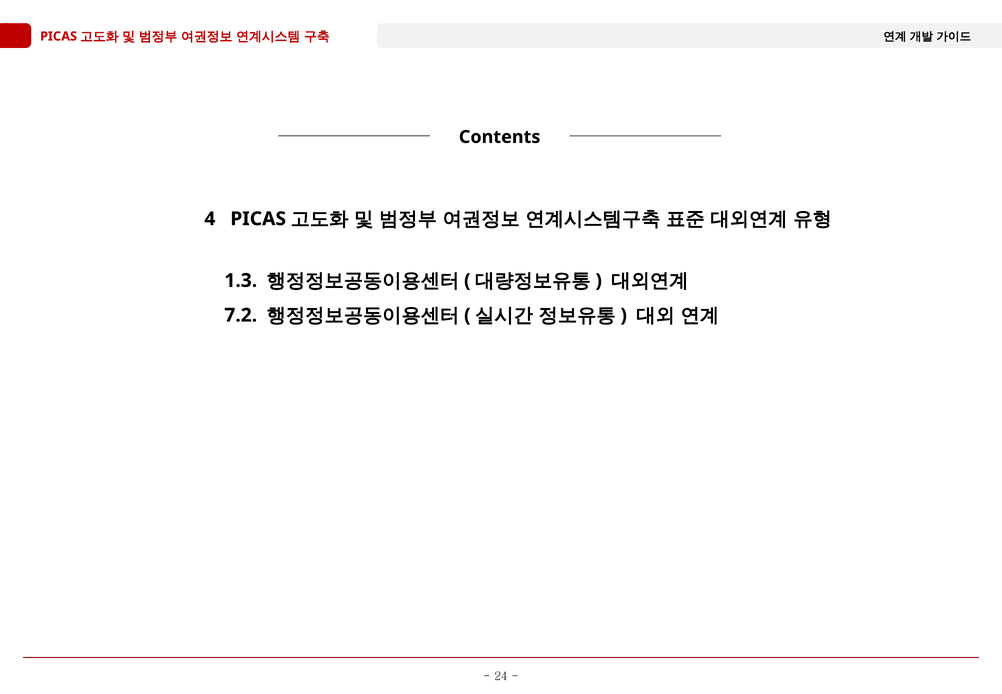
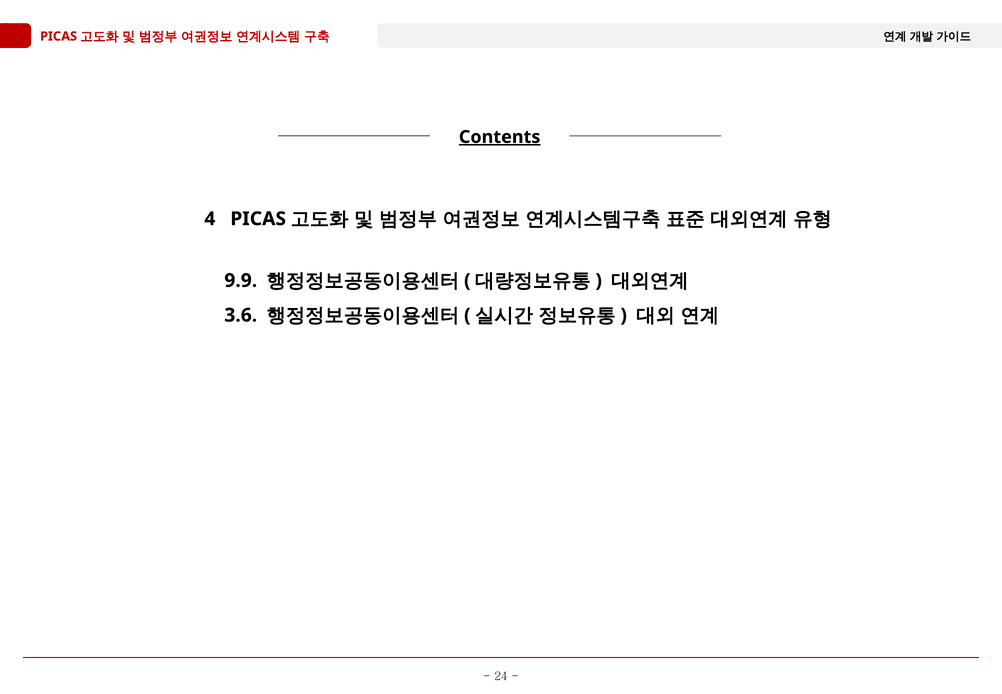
Contents underline: none -> present (500, 137)
1.3: 1.3 -> 9.9 (241, 280)
7.2: 7.2 -> 3.6 (241, 315)
